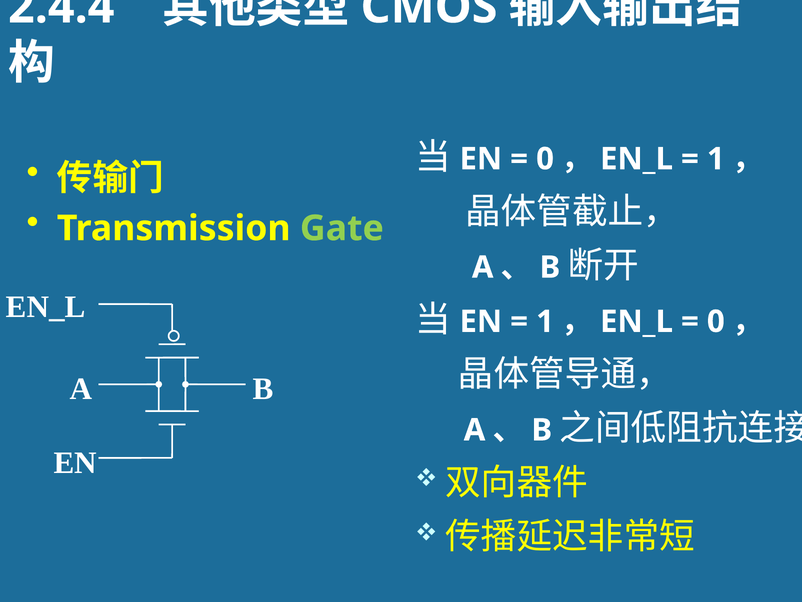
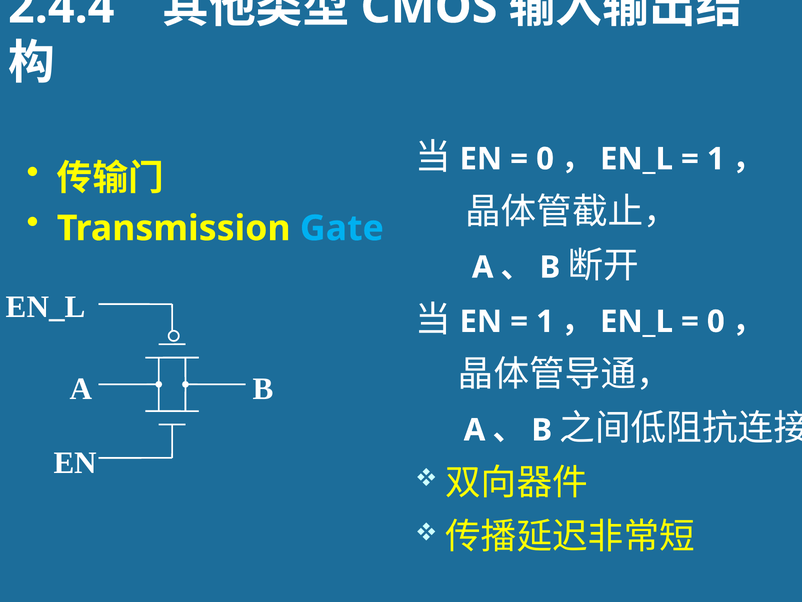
Gate colour: light green -> light blue (342, 228)
